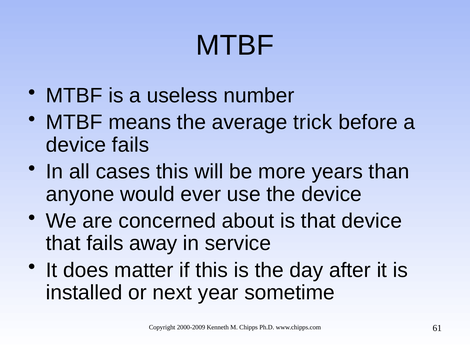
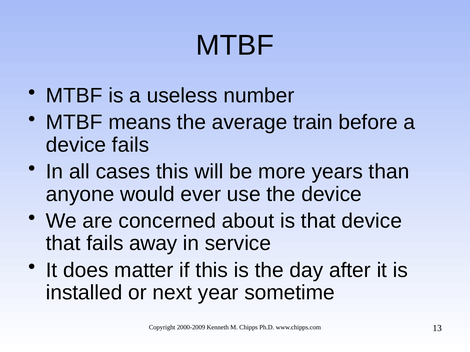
trick: trick -> train (313, 123)
61: 61 -> 13 (437, 329)
